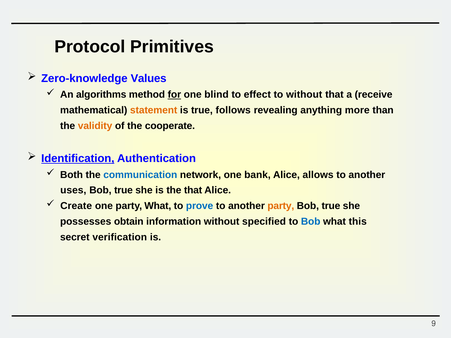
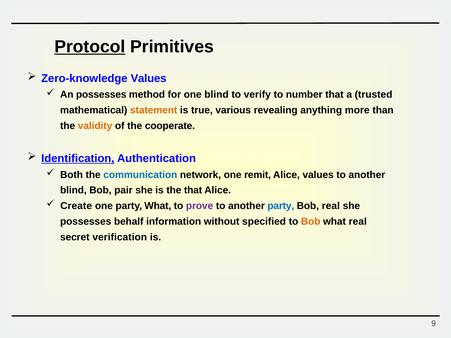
Protocol underline: none -> present (90, 47)
An algorithms: algorithms -> possesses (101, 95)
for underline: present -> none (174, 95)
effect: effect -> verify (257, 95)
to without: without -> number (304, 95)
receive: receive -> trusted (374, 95)
follows: follows -> various (233, 110)
bank: bank -> remit (258, 175)
Alice allows: allows -> values (318, 175)
uses: uses -> blind (73, 190)
true: true -> pair (123, 190)
prove colour: blue -> purple (200, 206)
party colour: orange -> blue (281, 206)
true: true -> real (331, 206)
obtain: obtain -> behalf (129, 222)
Bob colour: blue -> orange (311, 222)
what this: this -> real (358, 222)
